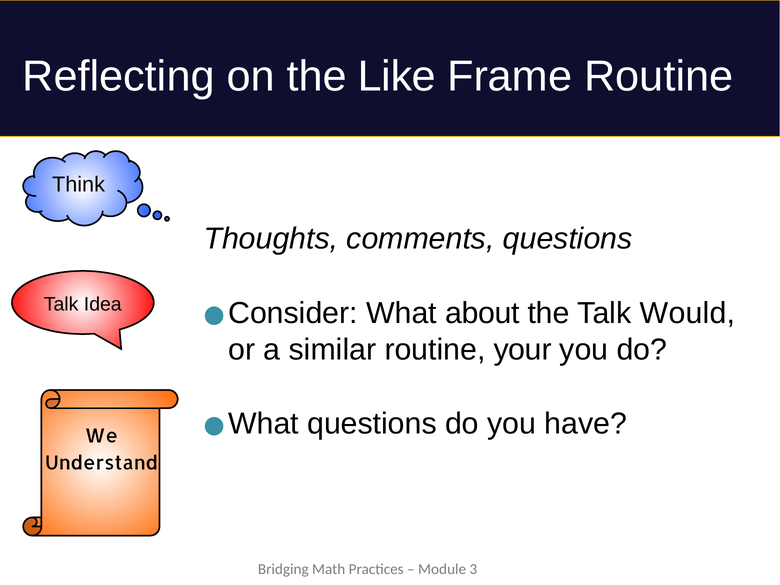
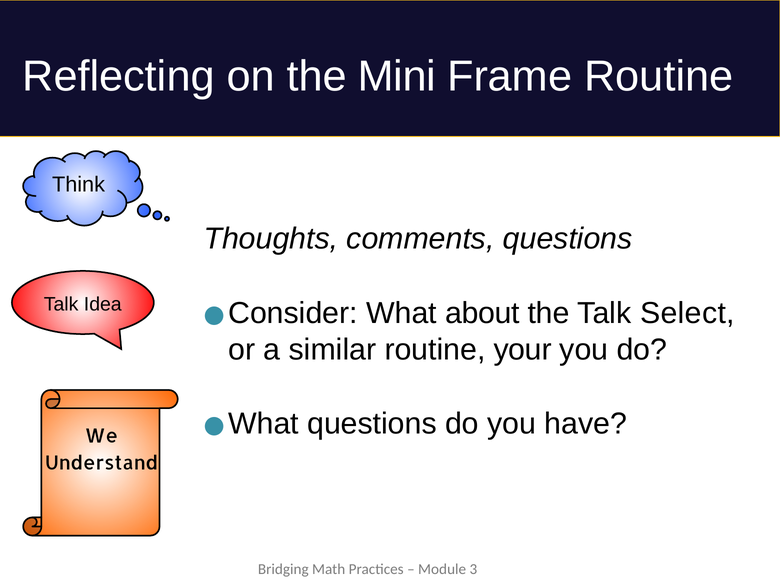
Like: Like -> Mini (397, 77)
Would: Would -> Select (687, 313)
